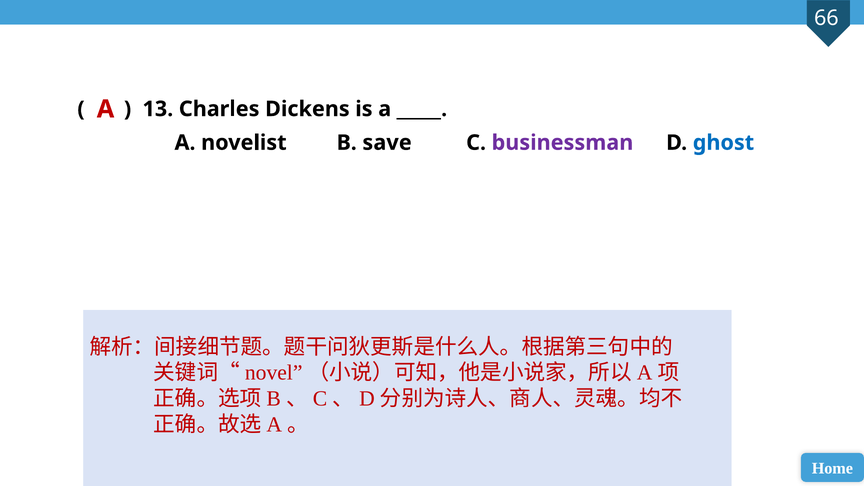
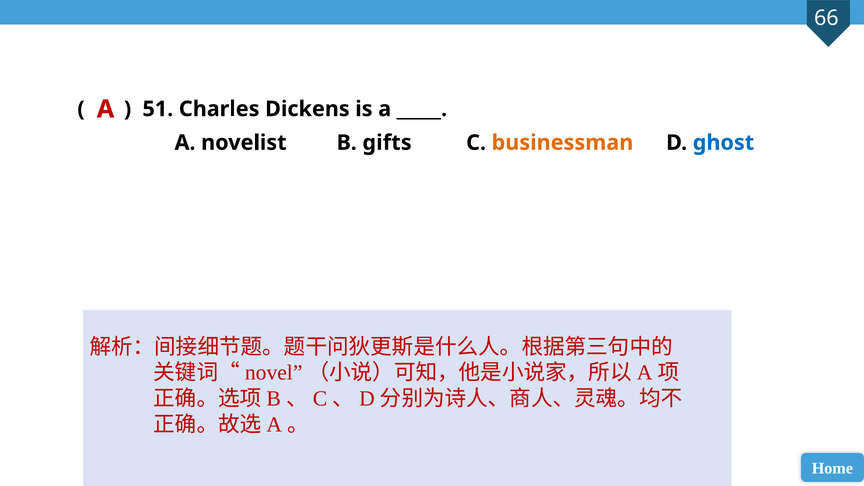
13: 13 -> 51 (158, 109)
save: save -> gifts (387, 143)
businessman colour: purple -> orange (562, 143)
